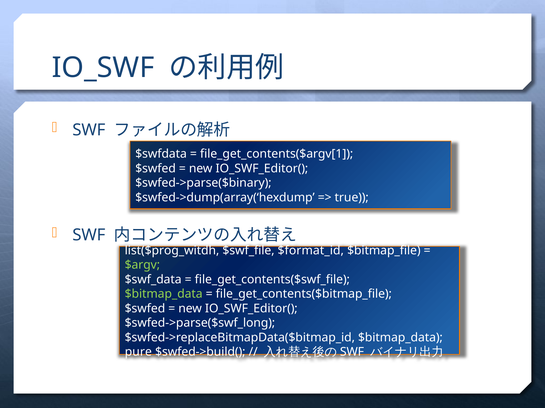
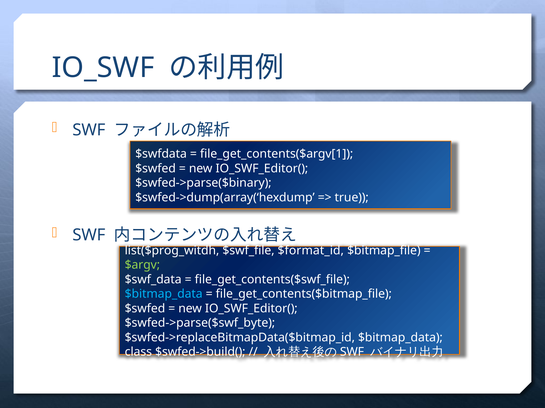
$bitmap_data colour: light green -> light blue (164, 294)
$swfed->parse($swf_long: $swfed->parse($swf_long -> $swfed->parse($swf_byte (200, 324)
pure: pure -> class (138, 353)
